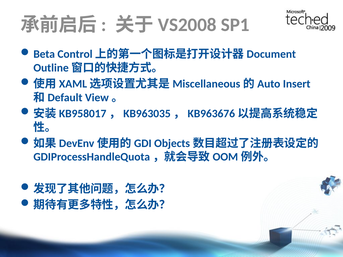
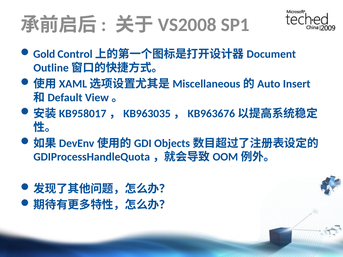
Beta: Beta -> Gold (44, 54)
